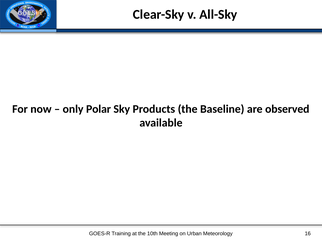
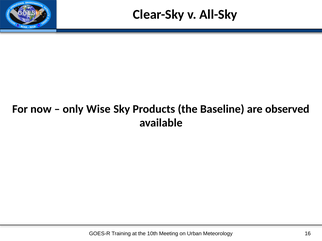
Polar: Polar -> Wise (98, 109)
